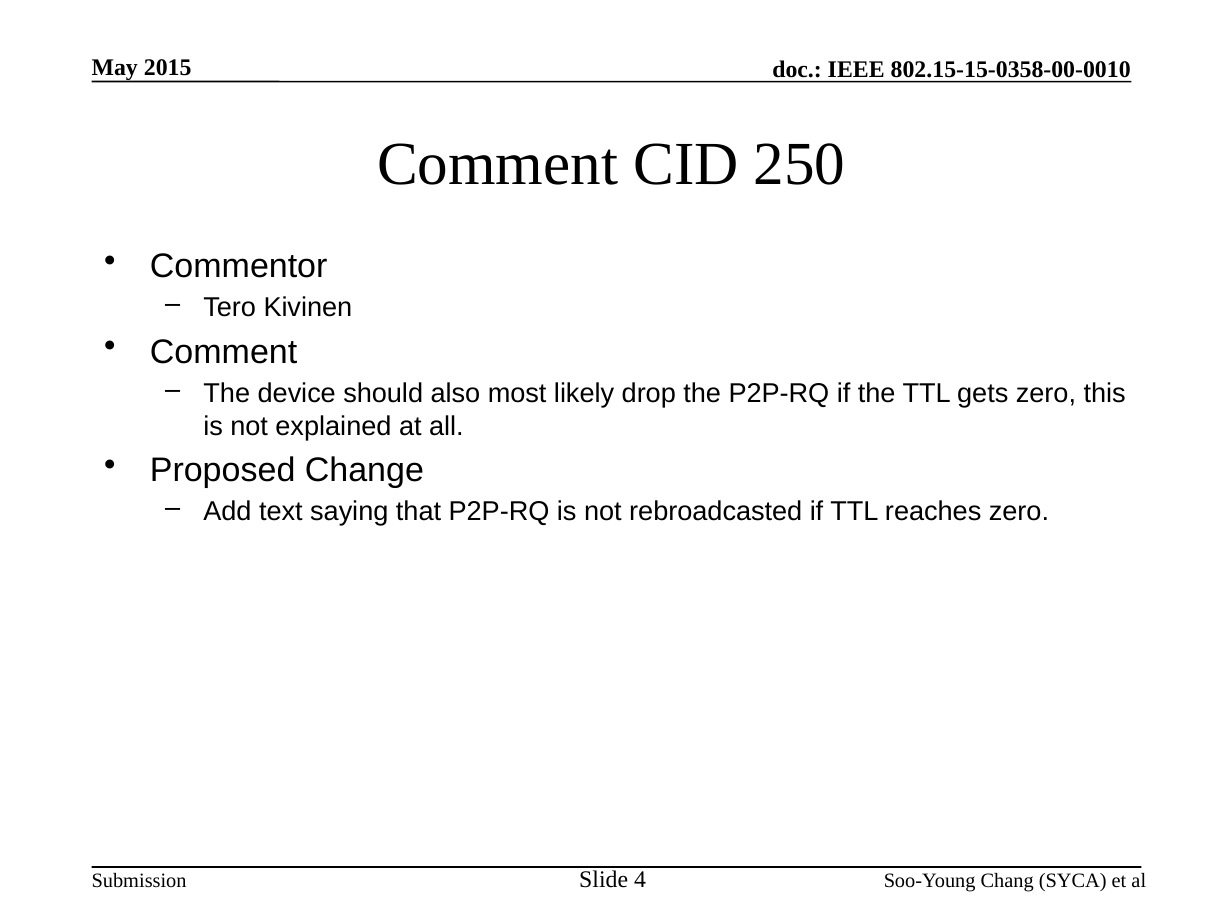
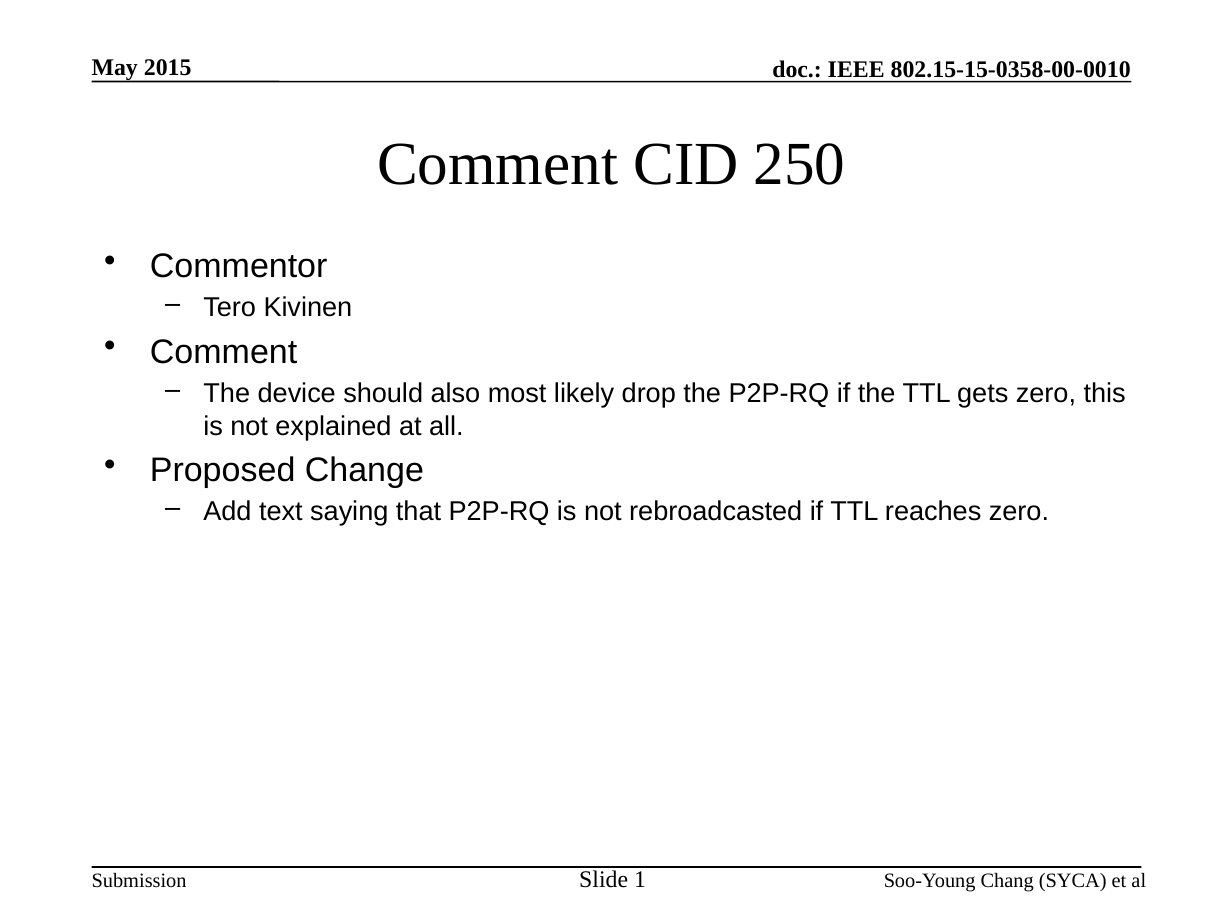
4: 4 -> 1 (640, 879)
